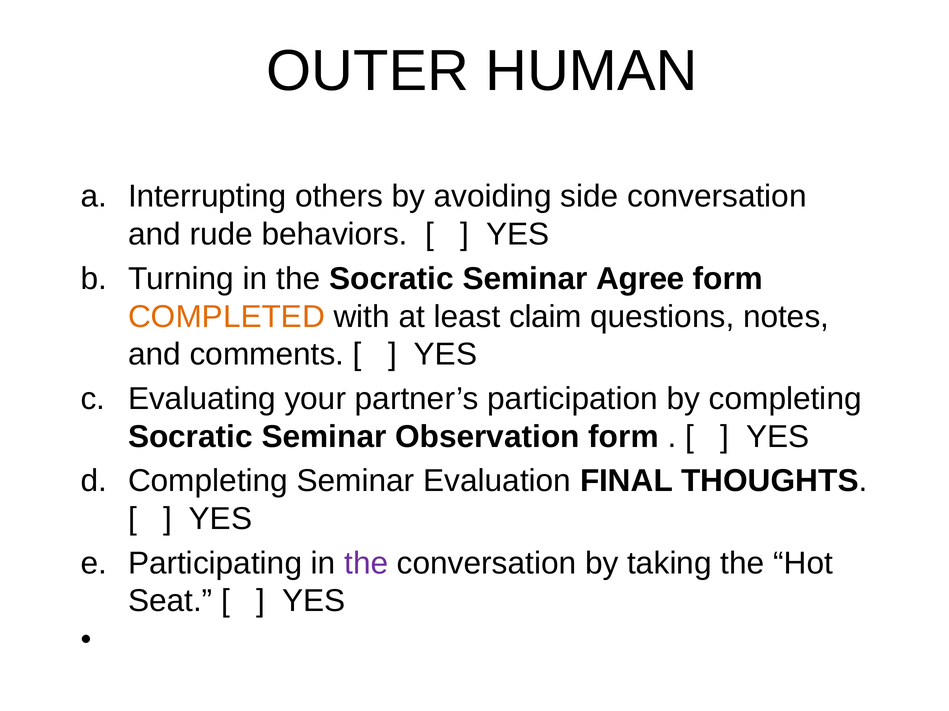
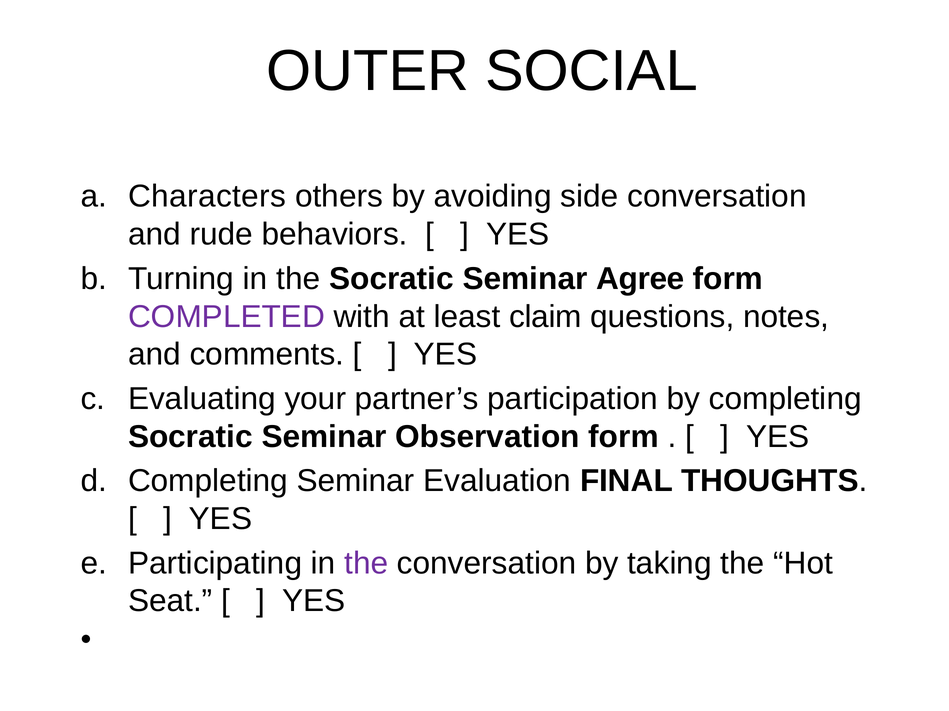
HUMAN: HUMAN -> SOCIAL (592, 71)
Interrupting: Interrupting -> Characters (207, 197)
COMPLETED colour: orange -> purple (227, 317)
